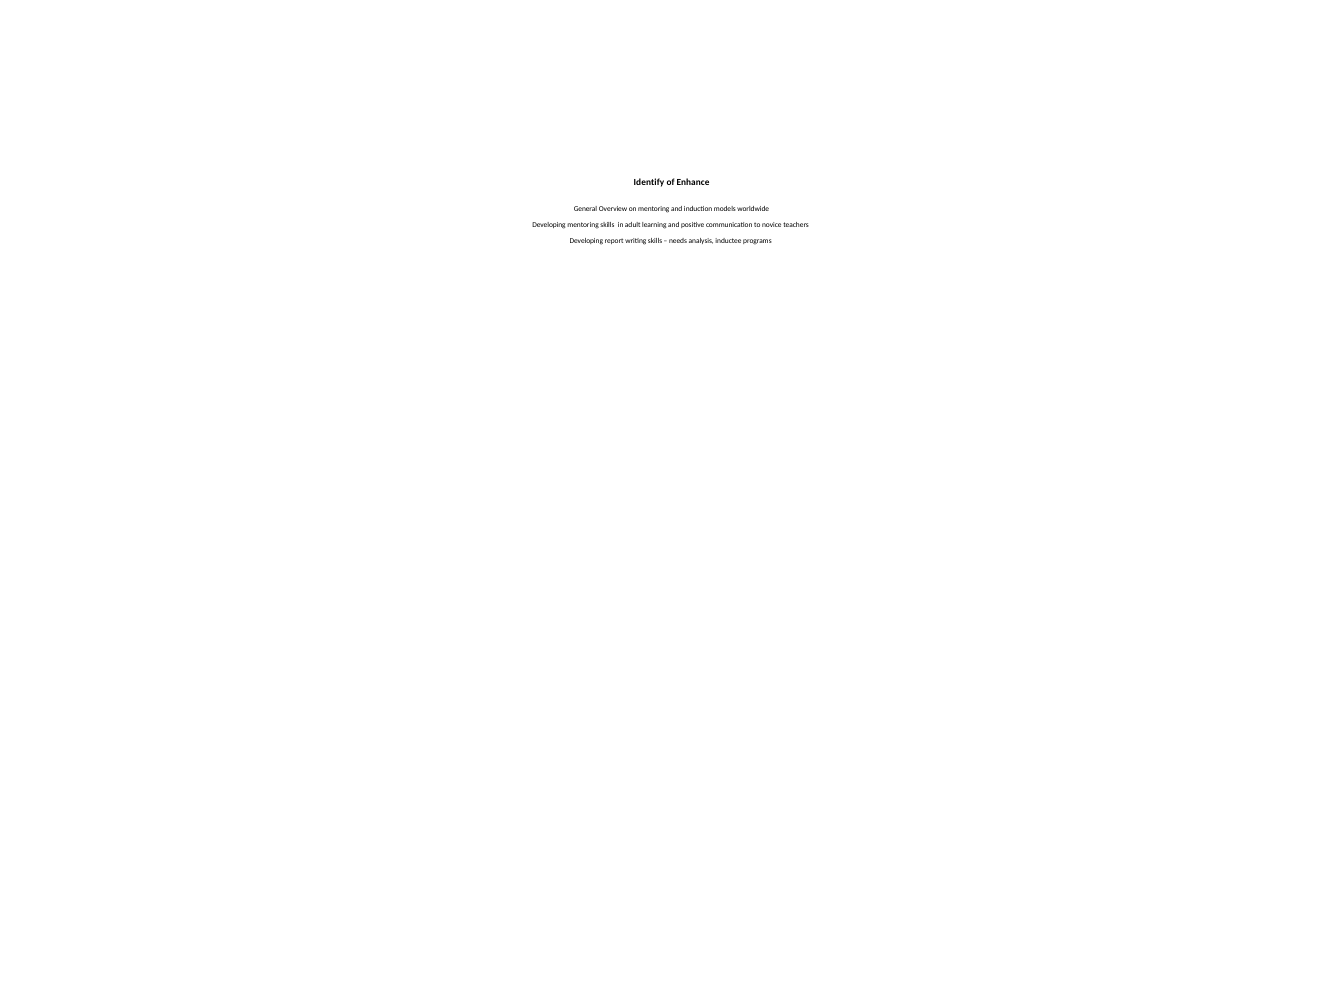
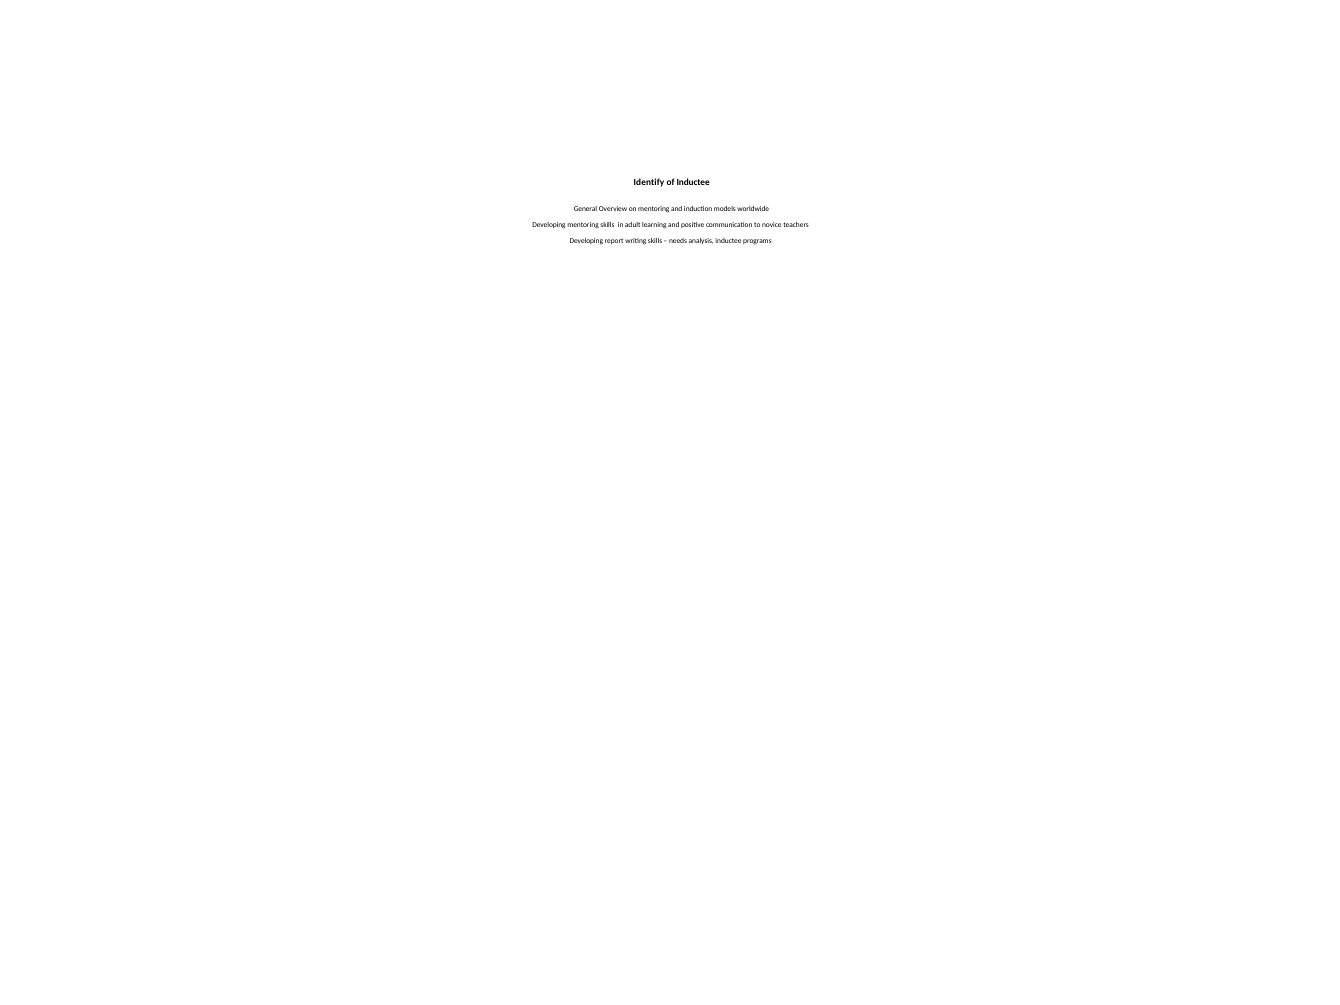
of Enhance: Enhance -> Inductee (693, 182)
